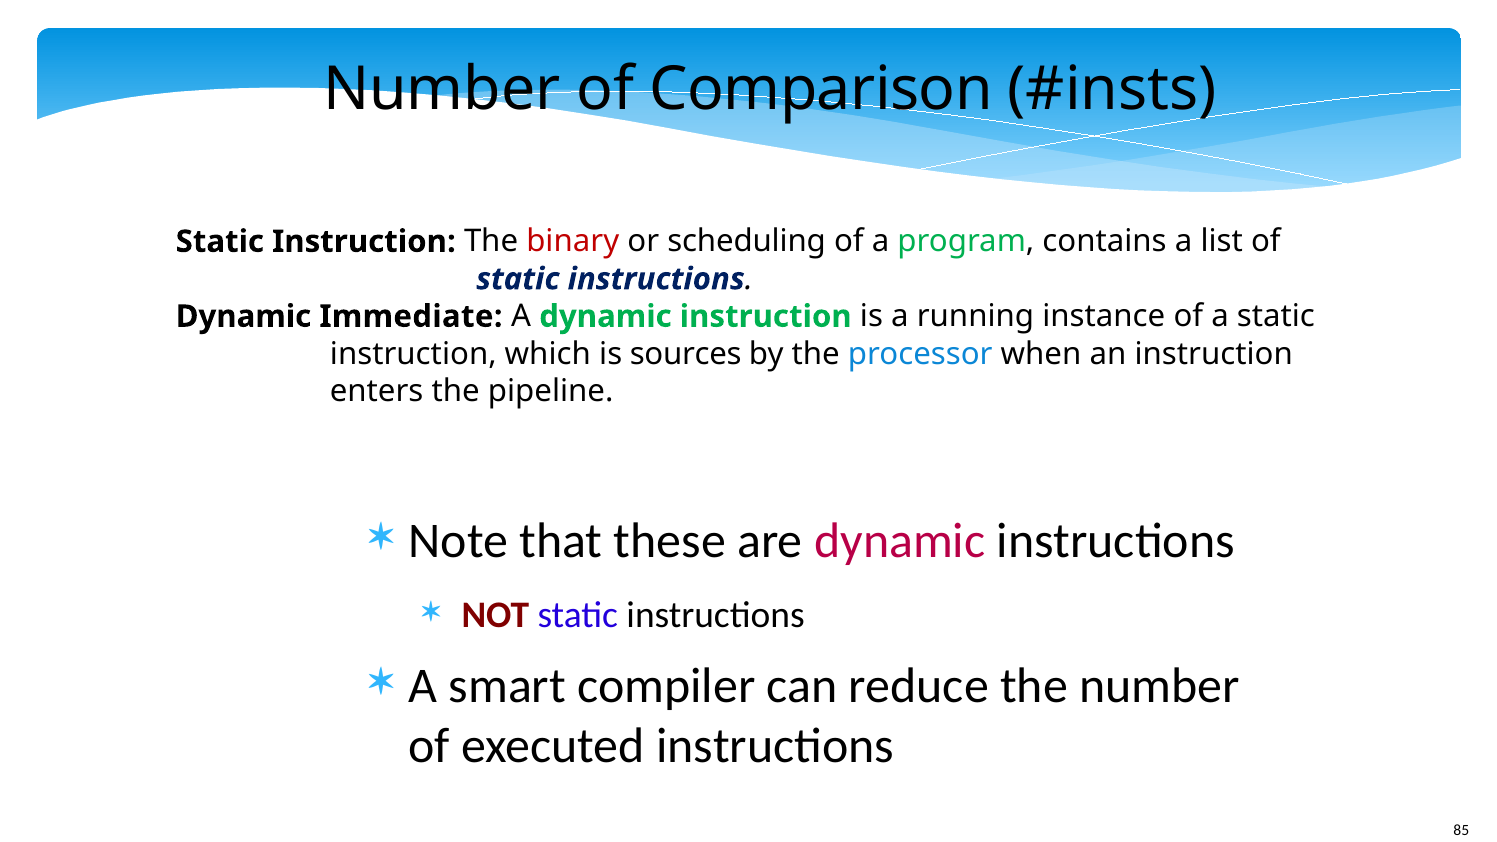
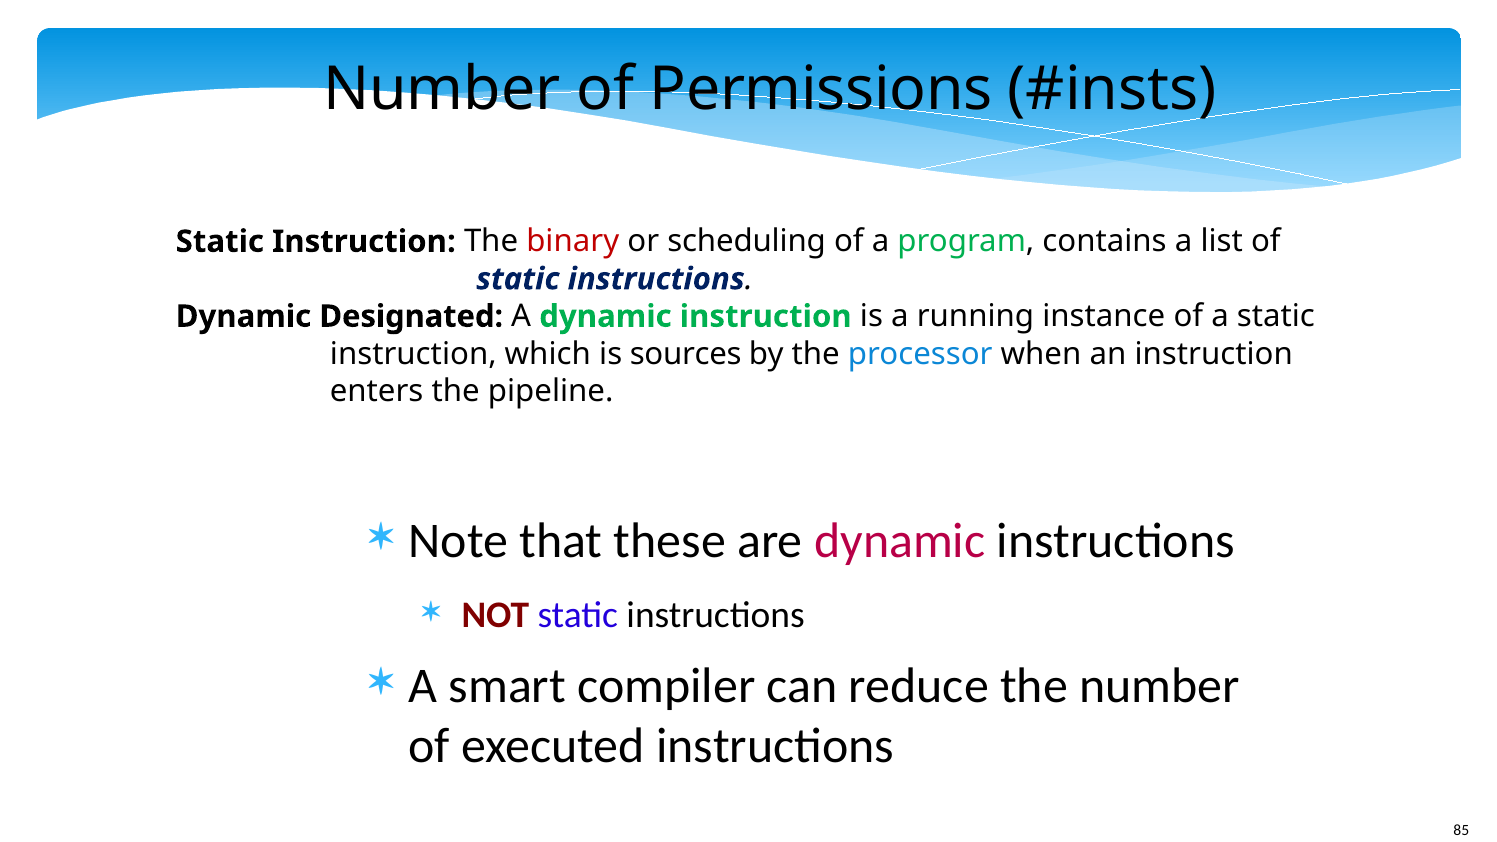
Comparison: Comparison -> Permissions (821, 90)
Immediate: Immediate -> Designated (411, 316)
